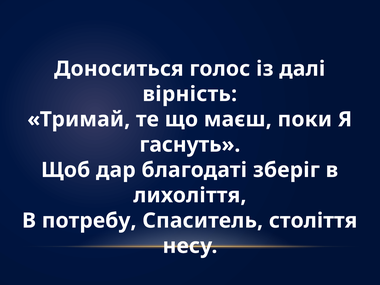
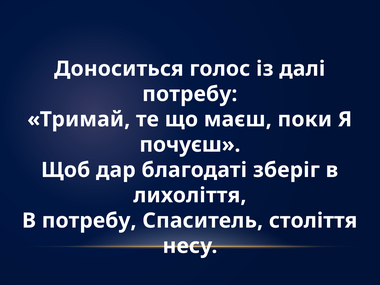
вірність: вірність -> потребу (190, 94)
гаснуть: гаснуть -> почуєш (190, 145)
